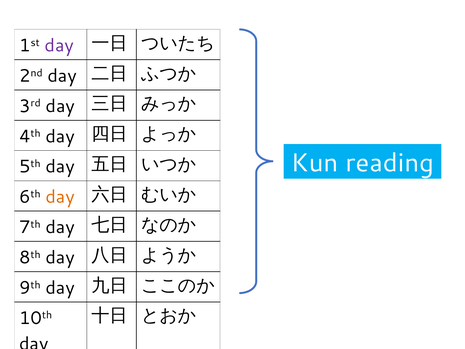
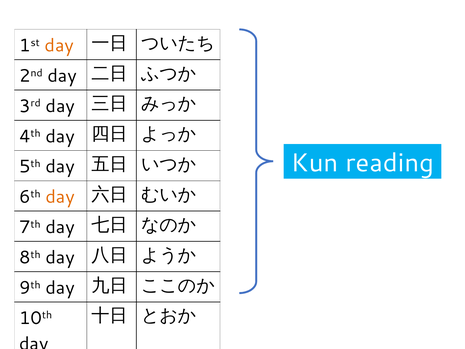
day colour: purple -> orange (59, 46)
